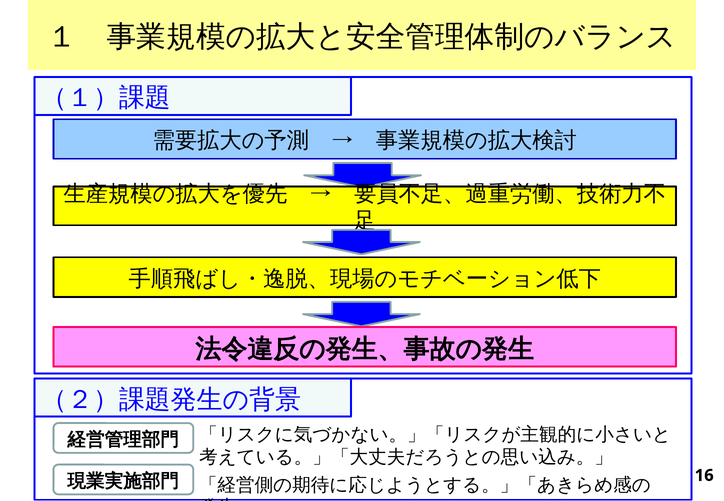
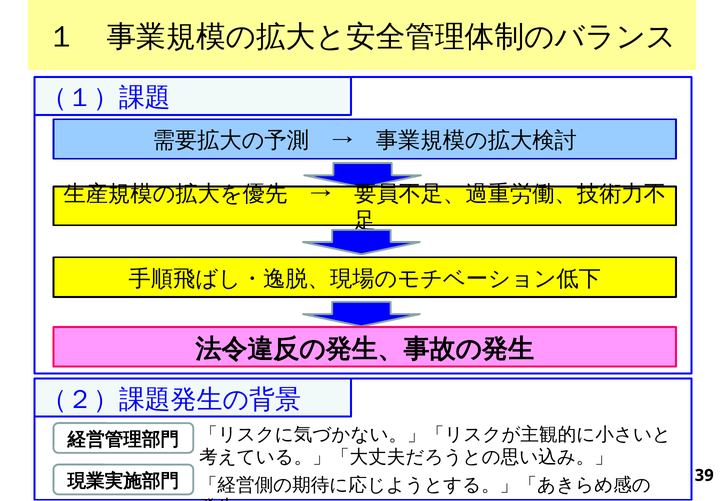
16: 16 -> 39 (704, 476)
